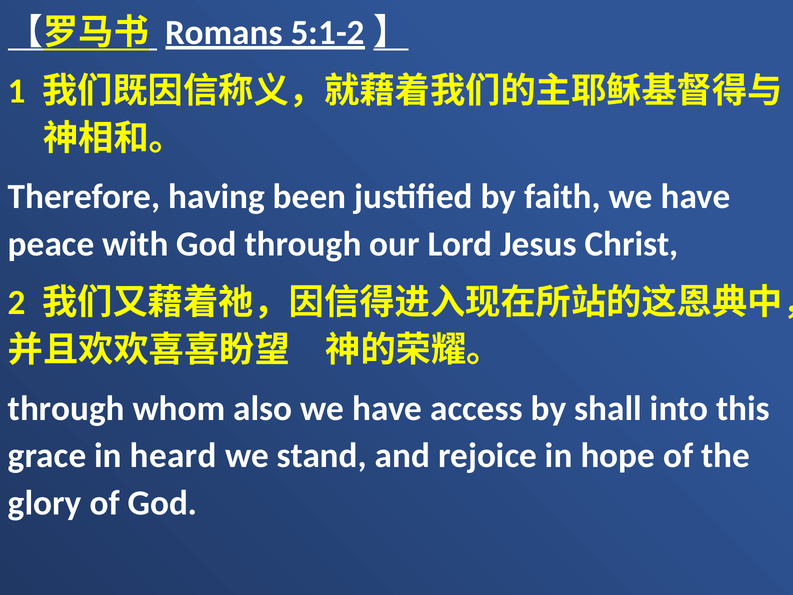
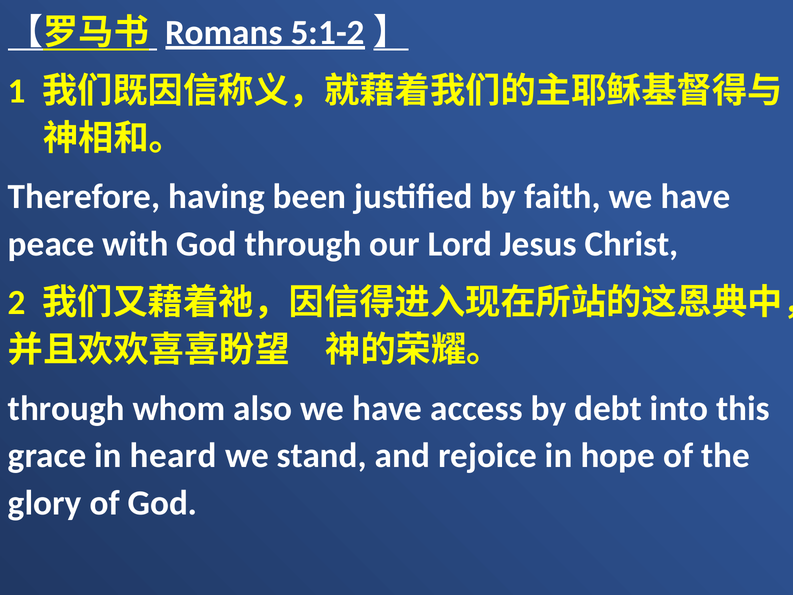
shall: shall -> debt (608, 408)
